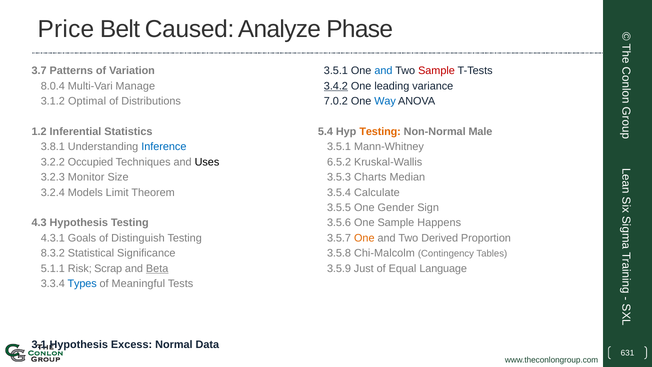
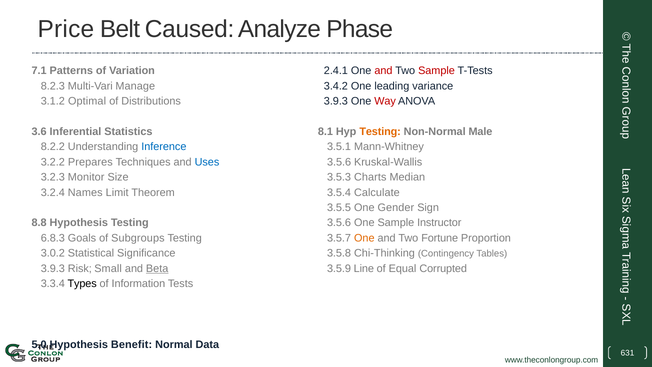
3.7: 3.7 -> 7.1 (39, 71)
3.5.1: 3.5.1 -> 2.4.1 (336, 71)
and colour: blue -> red (383, 71)
8.0.4: 8.0.4 -> 8.2.3 (53, 86)
3.4.2 underline: present -> none (336, 86)
7.0.2: 7.0.2 -> 3.9.3 (336, 101)
Way colour: blue -> red (385, 101)
1.2: 1.2 -> 3.6 (39, 132)
5.4: 5.4 -> 8.1 (325, 132)
3.8.1: 3.8.1 -> 8.2.2 (53, 147)
Occupied: Occupied -> Prepares (90, 162)
Uses colour: black -> blue (207, 162)
6.5.2: 6.5.2 -> 3.5.6 (339, 162)
Models: Models -> Names (85, 192)
4.3: 4.3 -> 8.8 (39, 223)
Happens: Happens -> Instructor (439, 223)
4.3.1: 4.3.1 -> 6.8.3 (53, 238)
Distinguish: Distinguish -> Subgroups (138, 238)
Derived: Derived -> Fortune (440, 238)
8.3.2: 8.3.2 -> 3.0.2 (53, 253)
Chi-Malcolm: Chi-Malcolm -> Chi-Thinking (384, 253)
5.1.1: 5.1.1 -> 3.9.3 (53, 268)
Scrap: Scrap -> Small (108, 268)
Just: Just -> Line (364, 268)
Language: Language -> Corrupted (443, 268)
Types colour: blue -> black (82, 283)
Meaningful: Meaningful -> Information (138, 283)
3.1: 3.1 -> 5.0 (39, 344)
Excess: Excess -> Benefit (132, 344)
